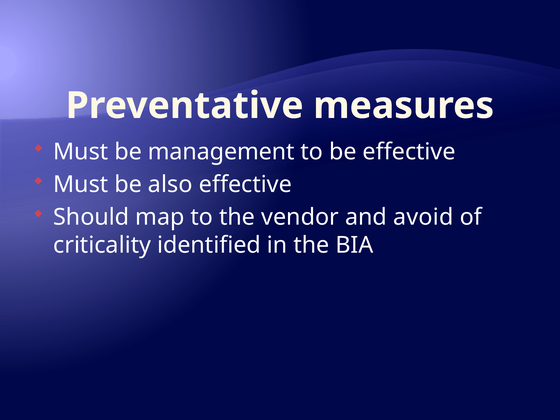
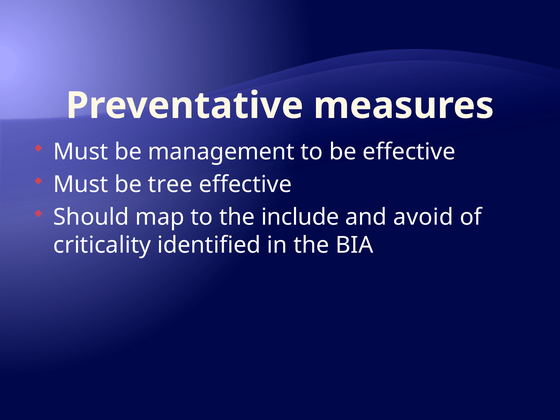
also: also -> tree (170, 185)
vendor: vendor -> include (300, 217)
